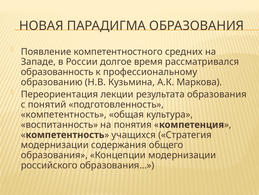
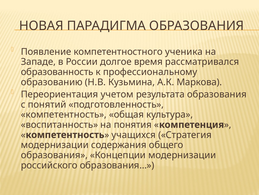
средних: средних -> ученика (184, 52)
лекции: лекции -> учетом (117, 94)
